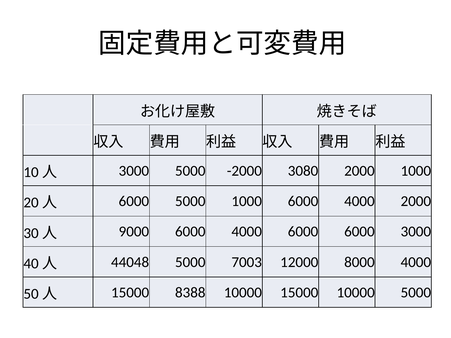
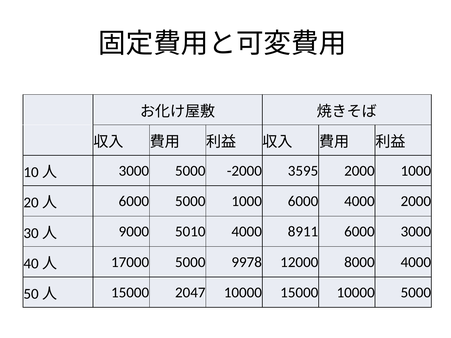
3080: 3080 -> 3595 (303, 171)
9000 6000: 6000 -> 5010 (190, 232)
4000 6000: 6000 -> 8911 (303, 232)
44048: 44048 -> 17000 (130, 262)
7003: 7003 -> 9978 (247, 262)
8388: 8388 -> 2047 (190, 293)
